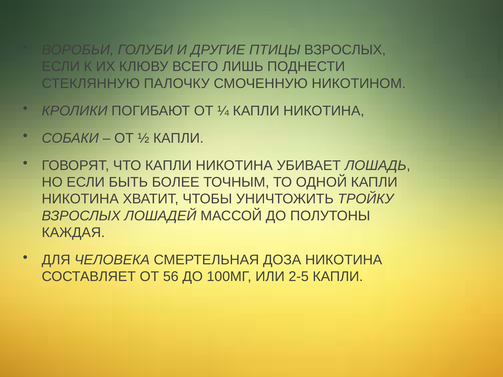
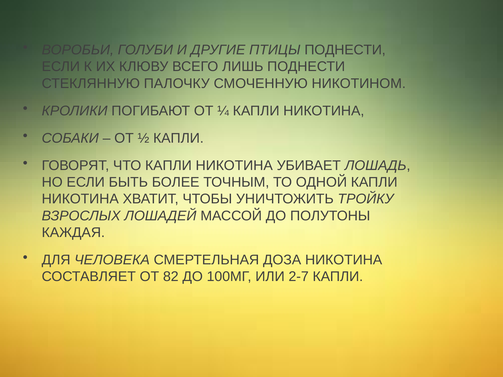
ПТИЦЫ ВЗРОСЛЫХ: ВЗРОСЛЫХ -> ПОДНЕСТИ (345, 50)
56: 56 -> 82 (171, 277)
2-5: 2-5 -> 2-7 (299, 277)
